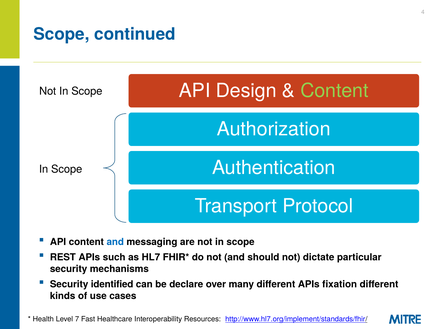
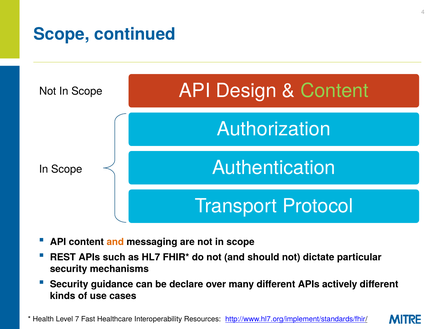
and colour: blue -> orange (115, 242)
identified: identified -> guidance (112, 285)
fixation: fixation -> actively (340, 285)
